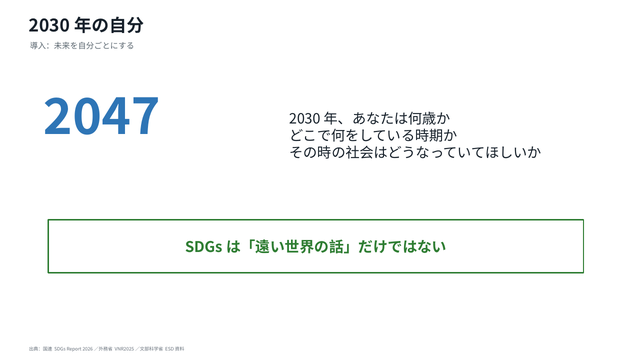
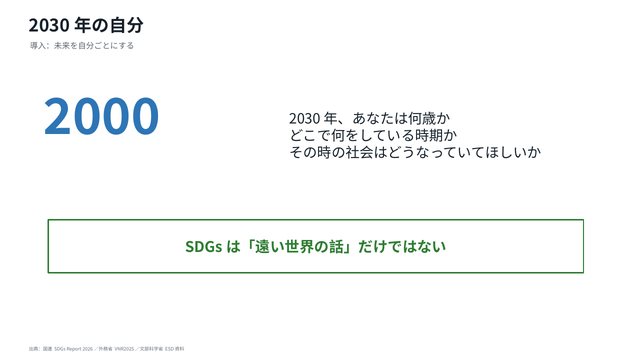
2047: 2047 -> 2000 (102, 118)
